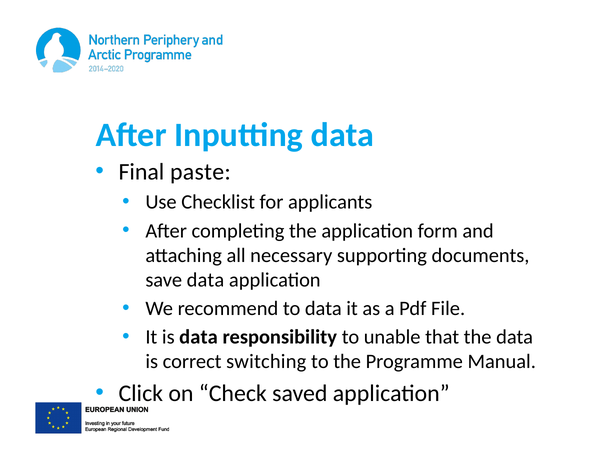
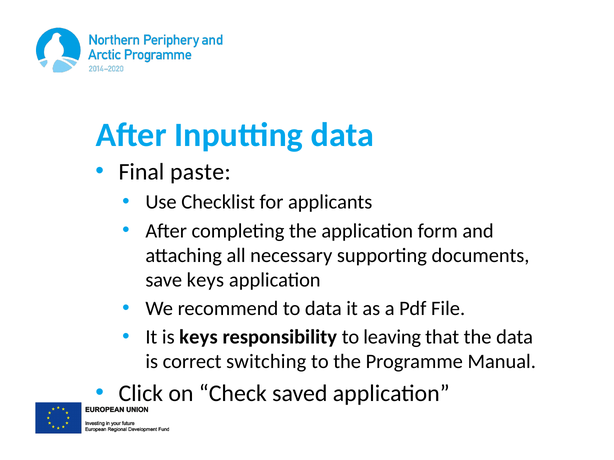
save data: data -> keys (205, 280)
is data: data -> keys (198, 337)
unable: unable -> leaving (392, 337)
